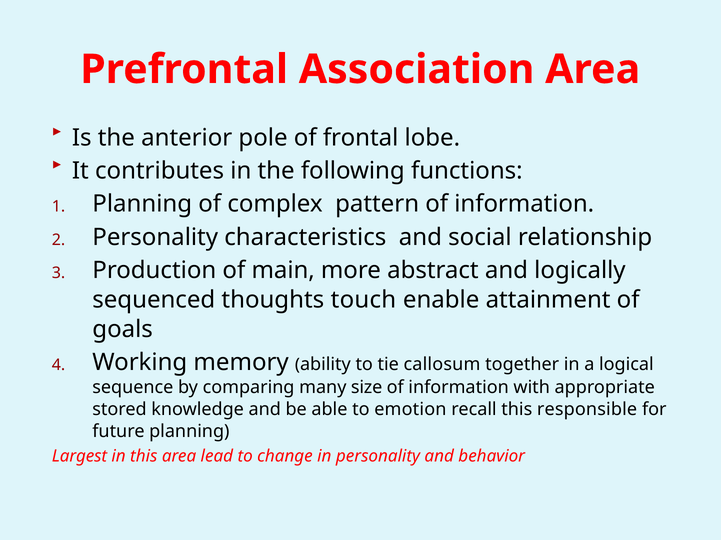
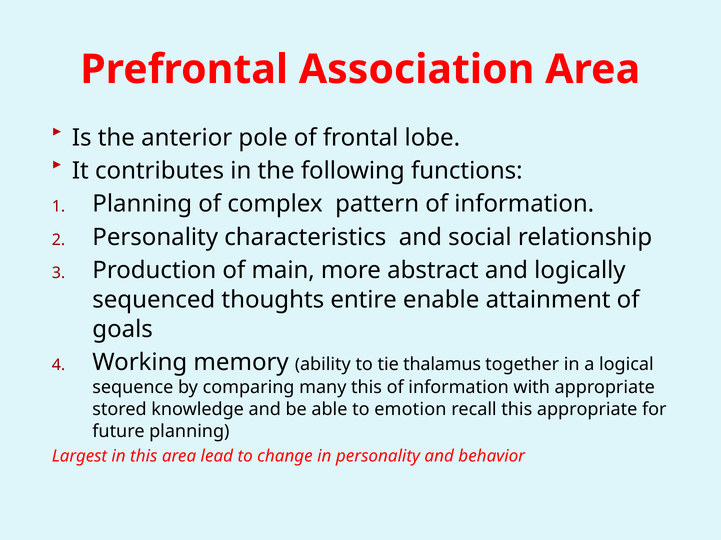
touch: touch -> entire (364, 300)
callosum: callosum -> thalamus (442, 365)
many size: size -> this (367, 388)
this responsible: responsible -> appropriate (587, 410)
